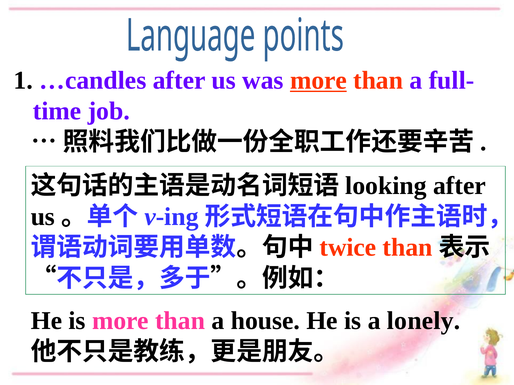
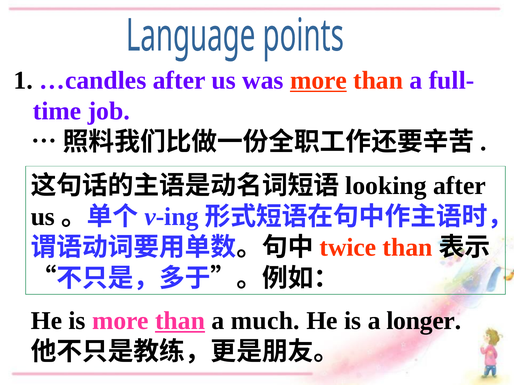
than underline: none -> present (180, 321)
house: house -> much (265, 321)
lonely: lonely -> longer (424, 321)
